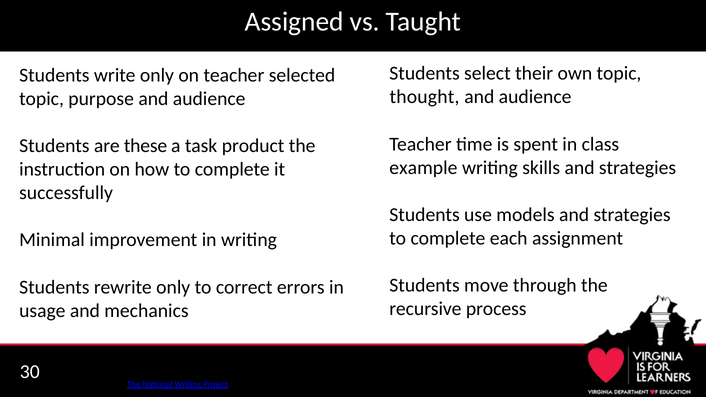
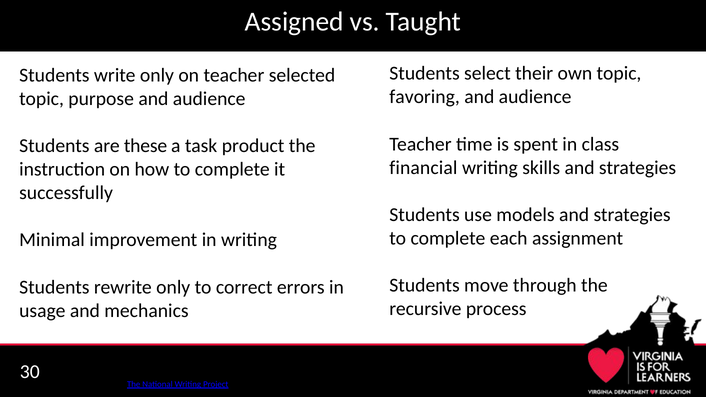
thought: thought -> favoring (425, 97)
example: example -> financial (423, 168)
